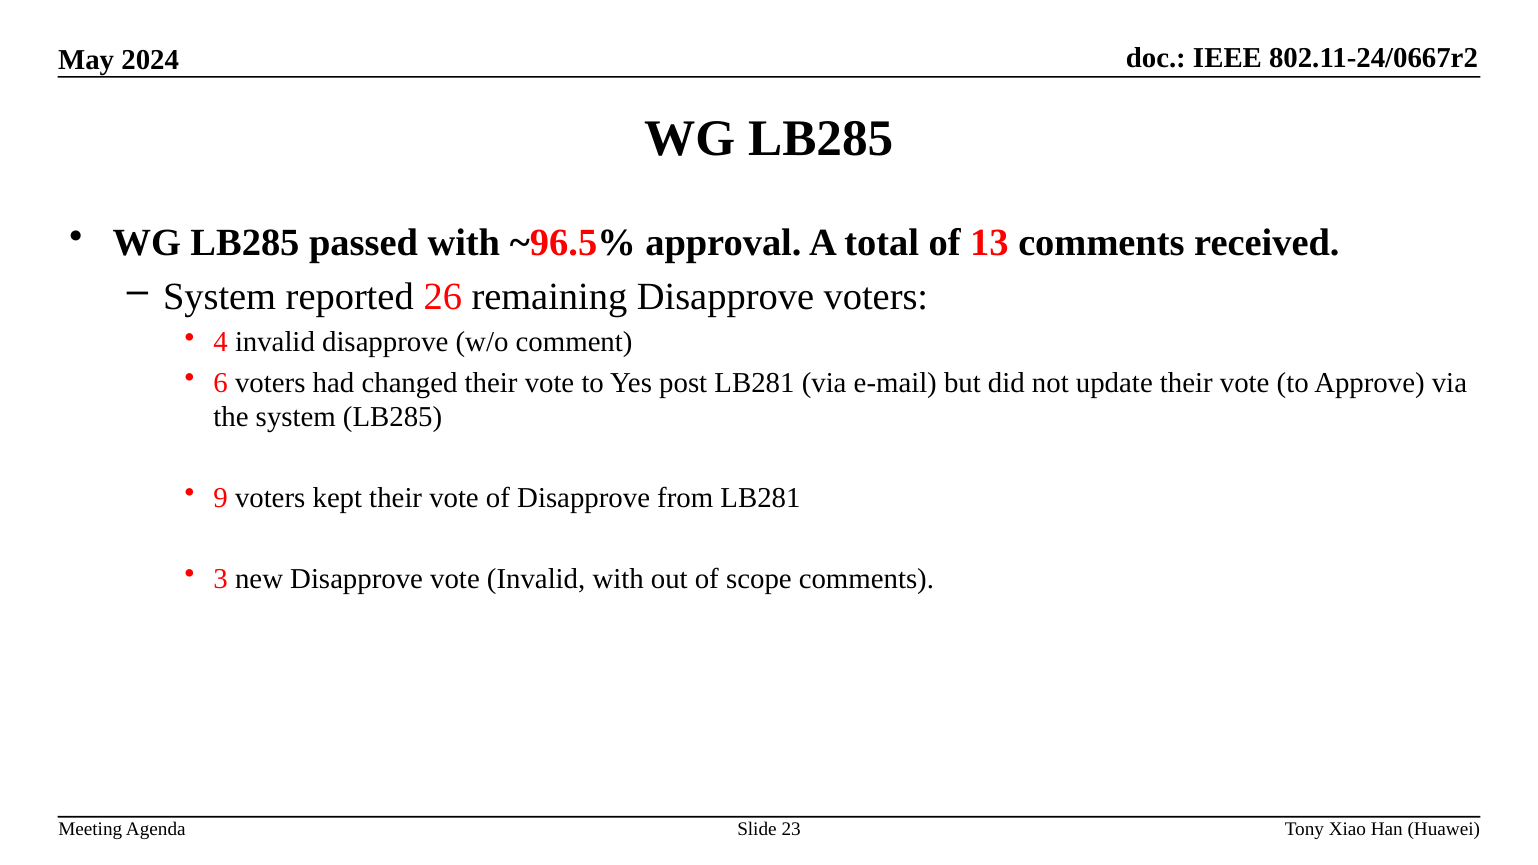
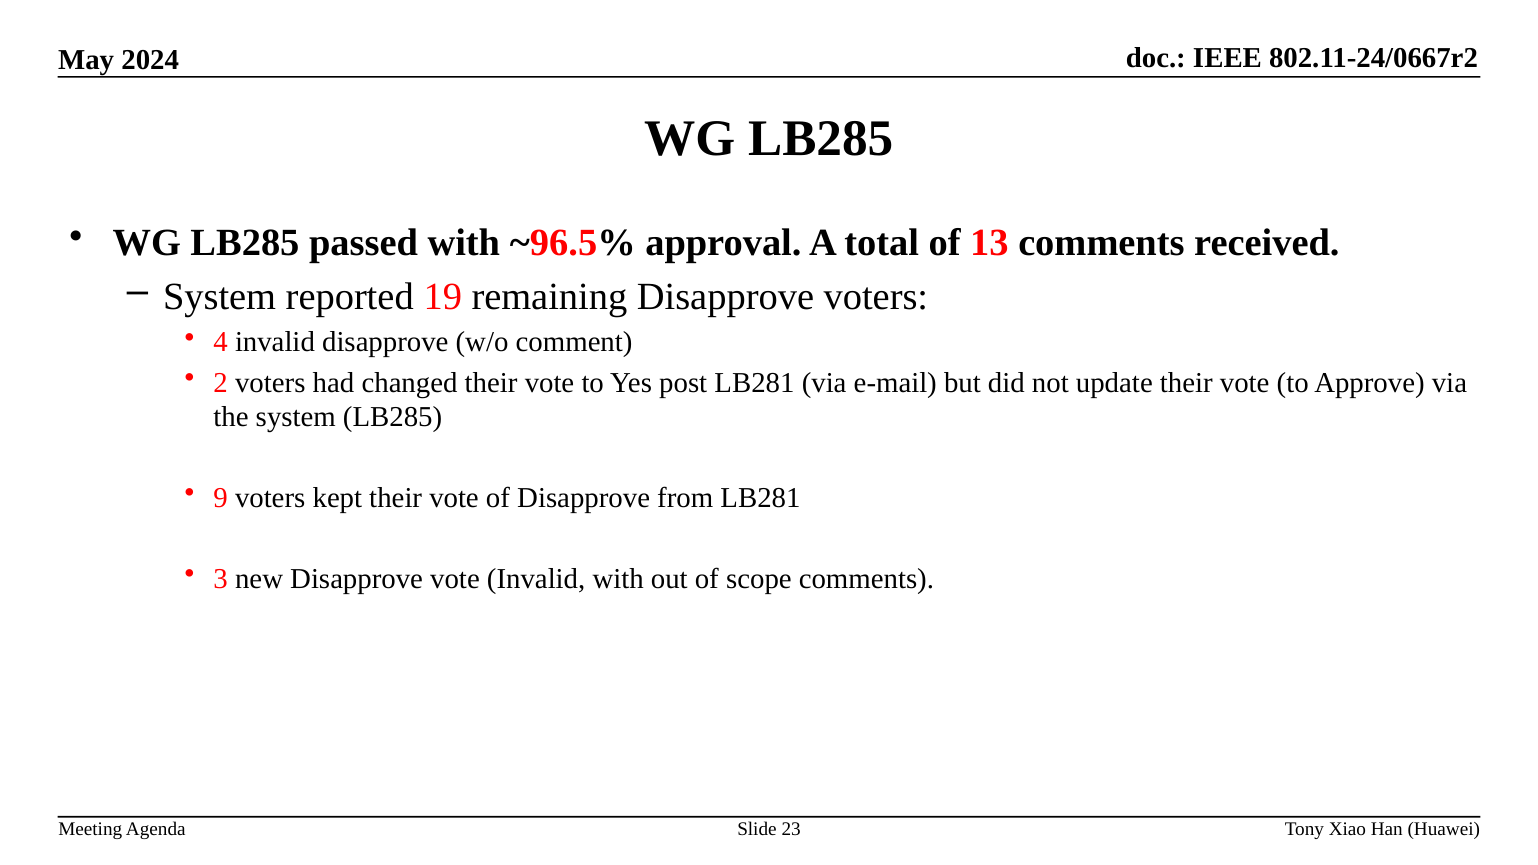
26: 26 -> 19 (443, 297)
6: 6 -> 2 (221, 383)
